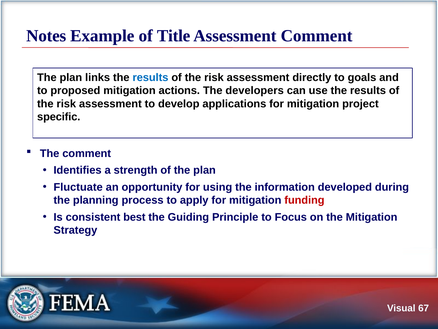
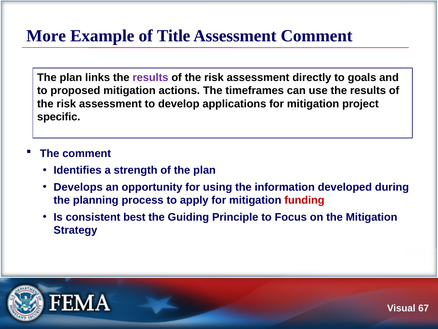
Notes: Notes -> More (46, 36)
results colour: blue -> purple (150, 77)
developers: developers -> timeframes (255, 91)
Fluctuate: Fluctuate -> Develops (78, 187)
